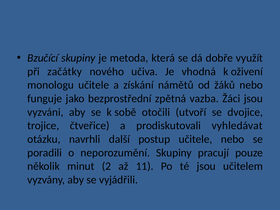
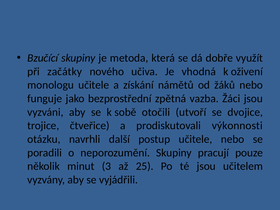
vyhledávat: vyhledávat -> výkonnosti (237, 126)
2: 2 -> 3 (107, 166)
11: 11 -> 25 (145, 166)
